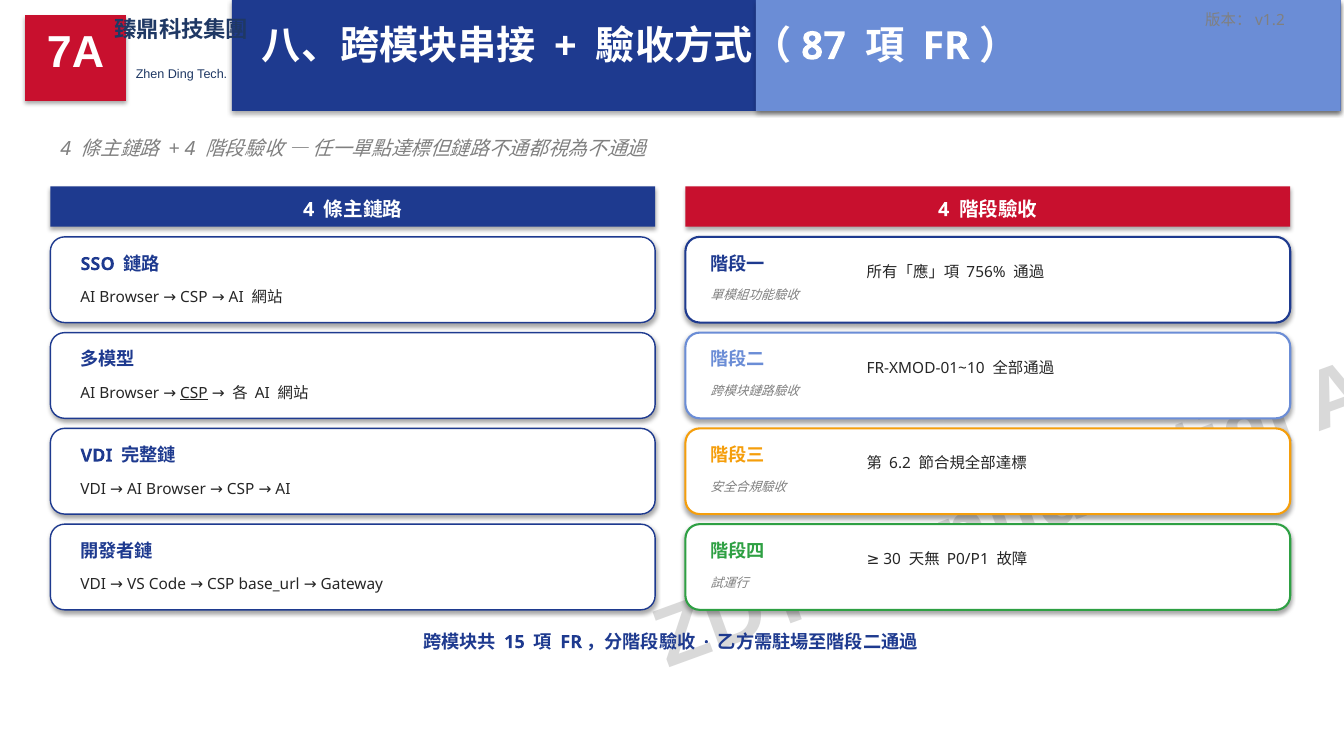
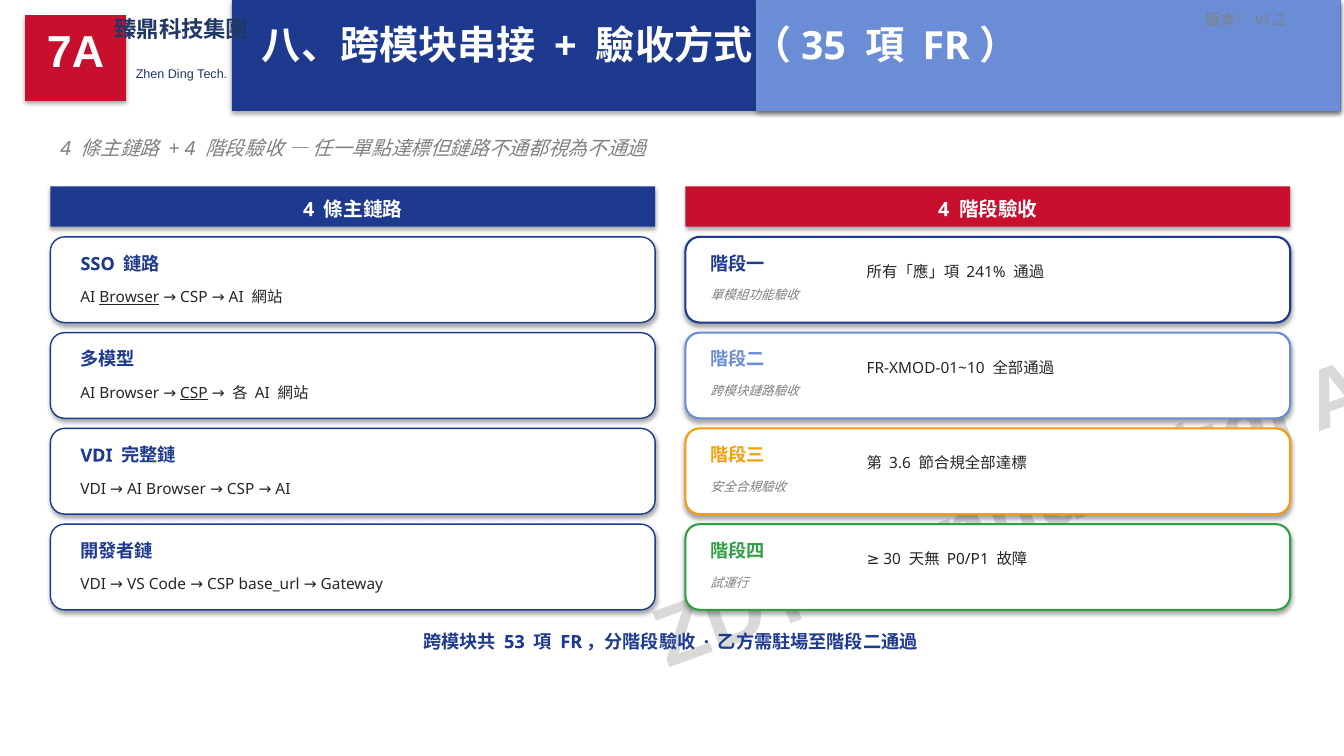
87: 87 -> 35 (823, 46)
756%: 756% -> 241% (986, 272)
Browser underline: none -> present (129, 297)
6.2: 6.2 -> 3.6 (900, 464)
15: 15 -> 53 (514, 642)
